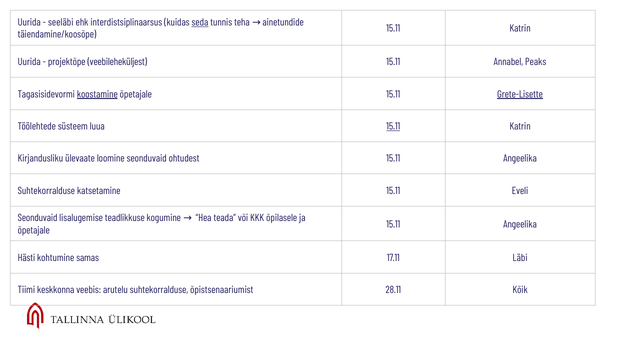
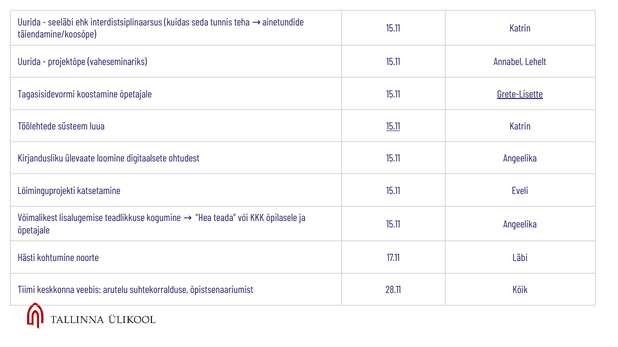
seda underline: present -> none (200, 22)
veebileheküljest: veebileheküljest -> vaheseminariks (117, 62)
Peaks: Peaks -> Lehelt (536, 62)
koostamine underline: present -> none (97, 94)
loomine seonduvaid: seonduvaid -> digitaalsete (147, 159)
Suhtekorralduse: Suhtekorralduse -> Lõiminguprojekti (46, 191)
Seonduvaid: Seonduvaid -> Võimalikest (38, 218)
samas: samas -> noorte (88, 258)
